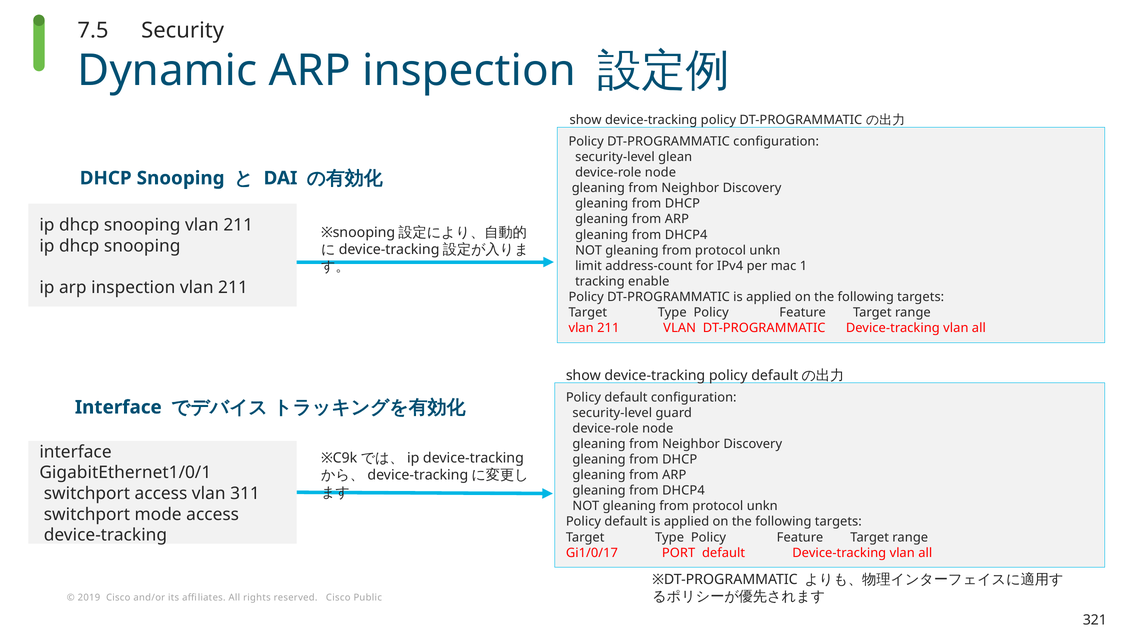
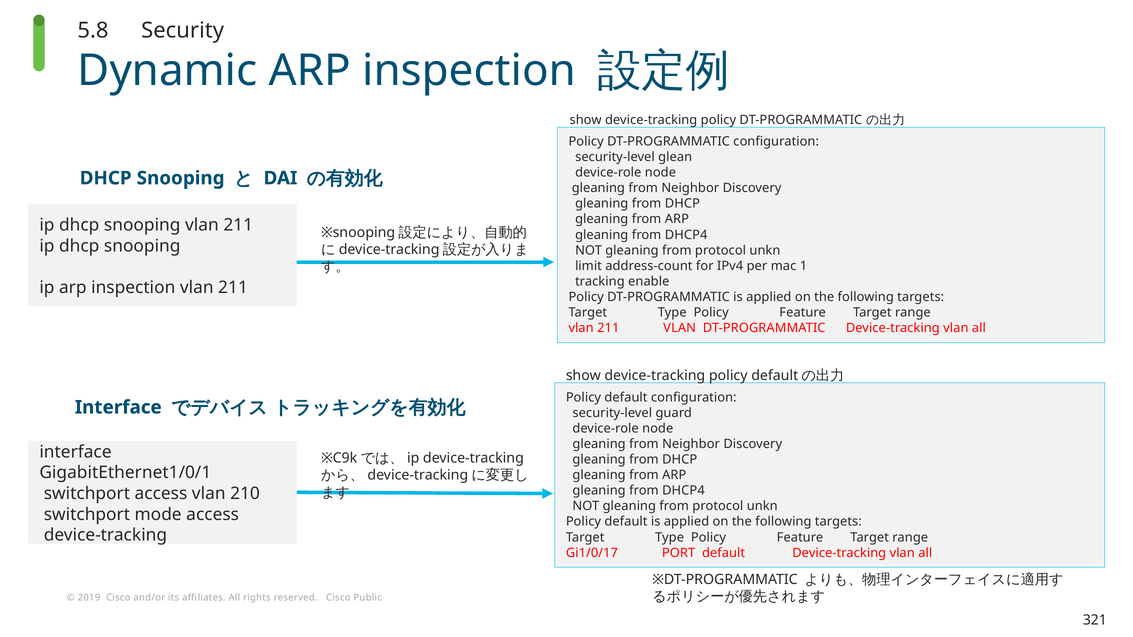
7.5: 7.5 -> 5.8 (93, 31)
311: 311 -> 210 (245, 494)
